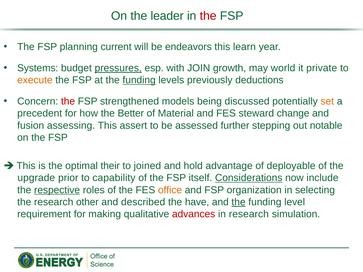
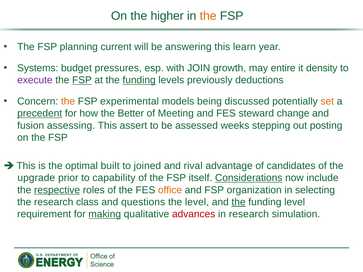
leader: leader -> higher (167, 16)
the colour: red -> orange (208, 16)
endeavors: endeavors -> answering (188, 47)
pressures underline: present -> none (118, 68)
world: world -> entire (283, 68)
private: private -> density (322, 68)
execute colour: orange -> purple (35, 80)
FSP underline: none -> present (82, 80)
the colour: red -> orange (68, 101)
strengthened: strengthened -> experimental (129, 101)
precedent underline: none -> present (40, 113)
Material: Material -> Meeting (176, 113)
further: further -> weeks (235, 126)
notable: notable -> posting (326, 126)
their: their -> built (110, 166)
hold: hold -> rival (193, 166)
deployable: deployable -> candidates (291, 166)
other: other -> class (87, 202)
described: described -> questions (143, 202)
the have: have -> level (197, 202)
making underline: none -> present (105, 214)
